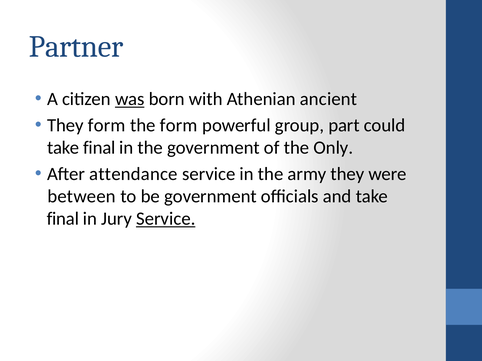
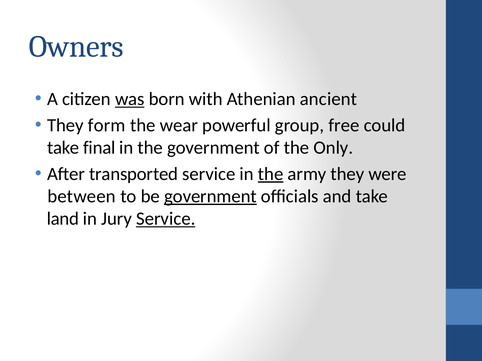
Partner: Partner -> Owners (76, 47)
the form: form -> wear (179, 125)
part: part -> free (344, 125)
attendance: attendance -> transported (134, 174)
the underline: none -> present (271, 174)
government underline: none -> present (210, 197)
final: final -> land (63, 219)
